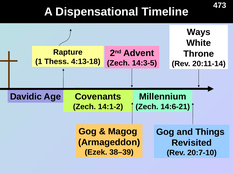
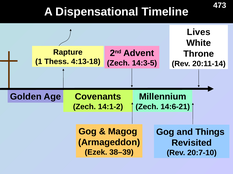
Ways: Ways -> Lives (199, 32)
Davidic: Davidic -> Golden (26, 97)
